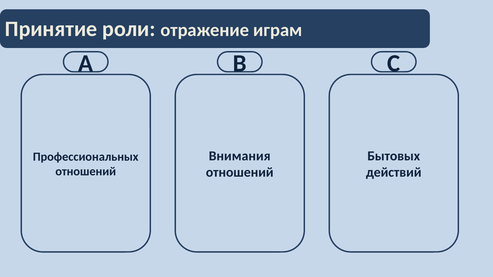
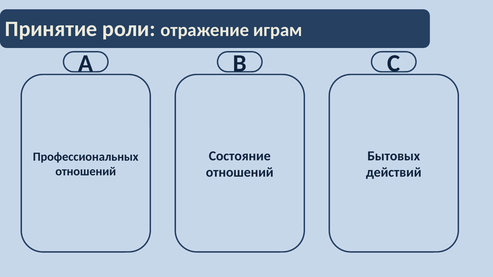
Внимания: Внимания -> Состояние (240, 156)
